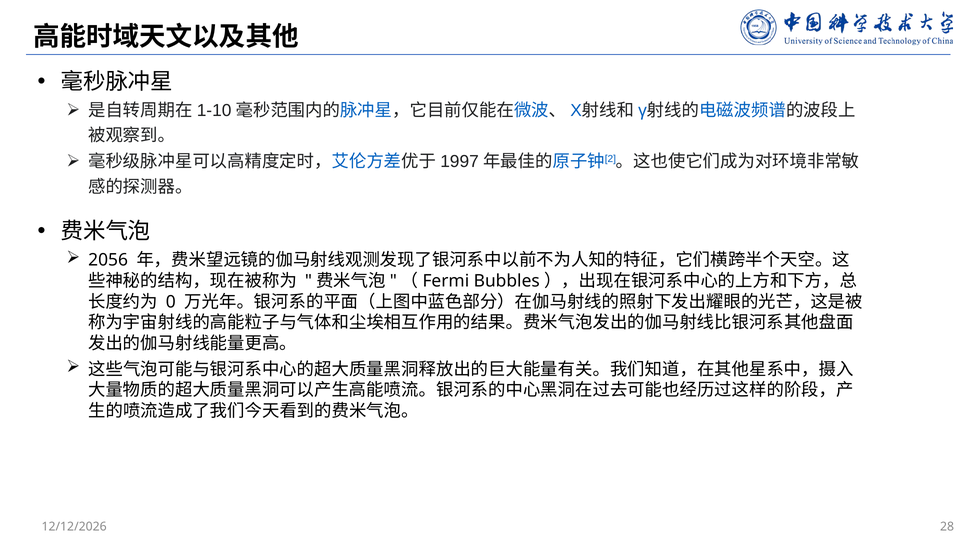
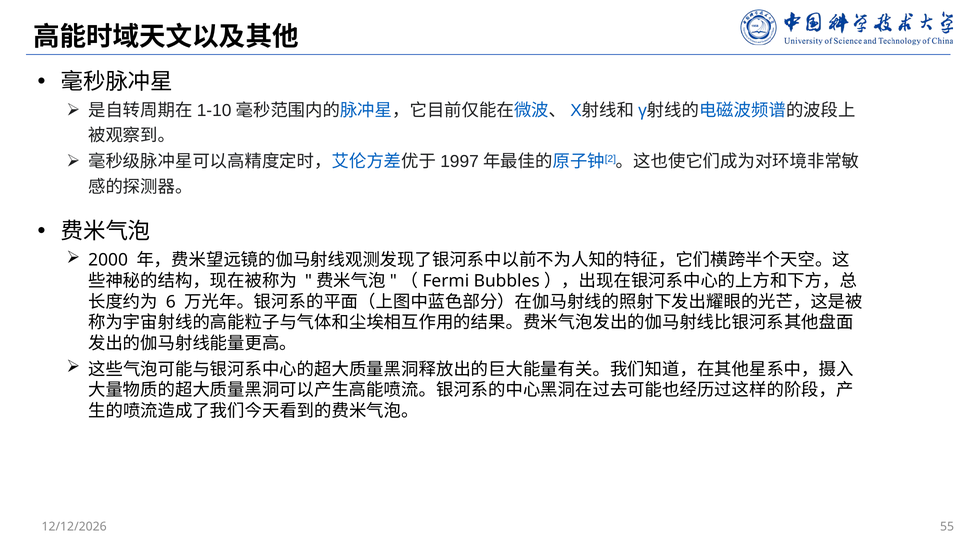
2056: 2056 -> 2000 (108, 260)
0: 0 -> 6 (171, 302)
28: 28 -> 55 (947, 527)
